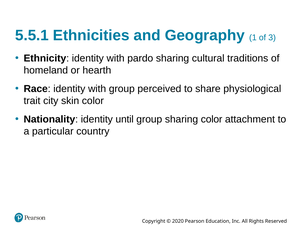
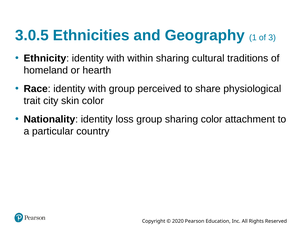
5.5.1: 5.5.1 -> 3.0.5 (32, 35)
pardo: pardo -> within (140, 58)
until: until -> loss (125, 119)
